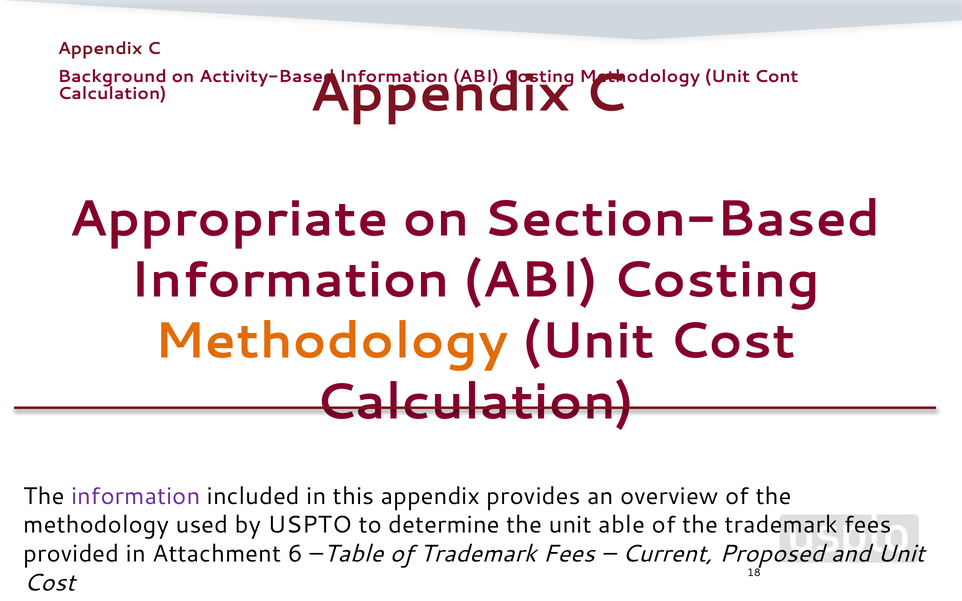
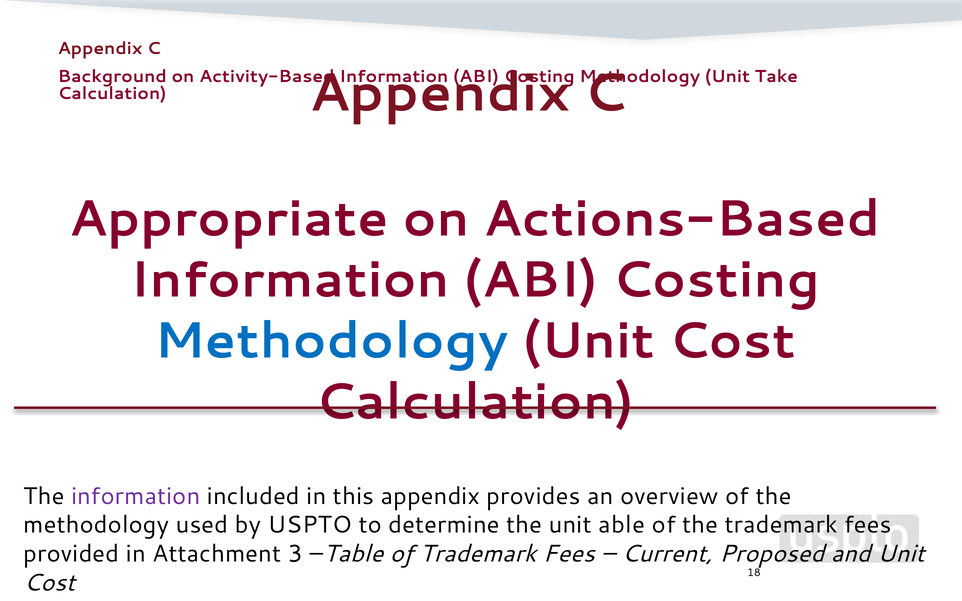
Cont: Cont -> Take (776, 77)
Section-Based: Section-Based -> Actions-Based (682, 219)
Methodology colour: orange -> blue (331, 341)
6: 6 -> 3 (295, 554)
